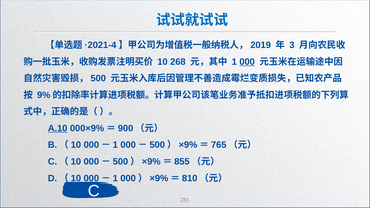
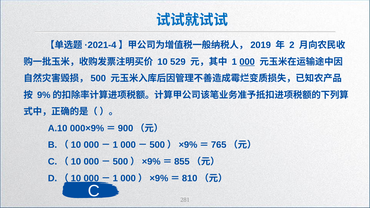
3: 3 -> 2 (292, 45)
268: 268 -> 529 (178, 62)
A.10 underline: present -> none (58, 128)
